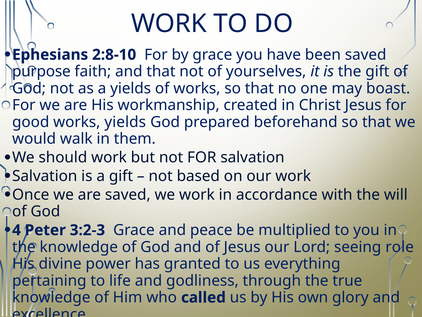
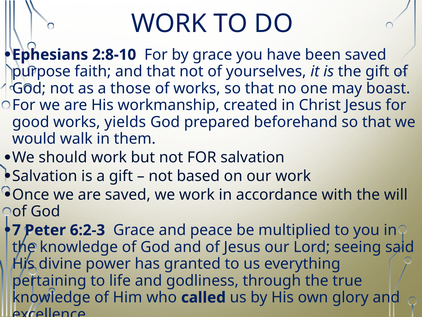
a yields: yields -> those (131, 88)
4: 4 -> 7 (16, 230)
3:2-3: 3:2-3 -> 6:2-3 (87, 230)
role: role -> said (400, 247)
